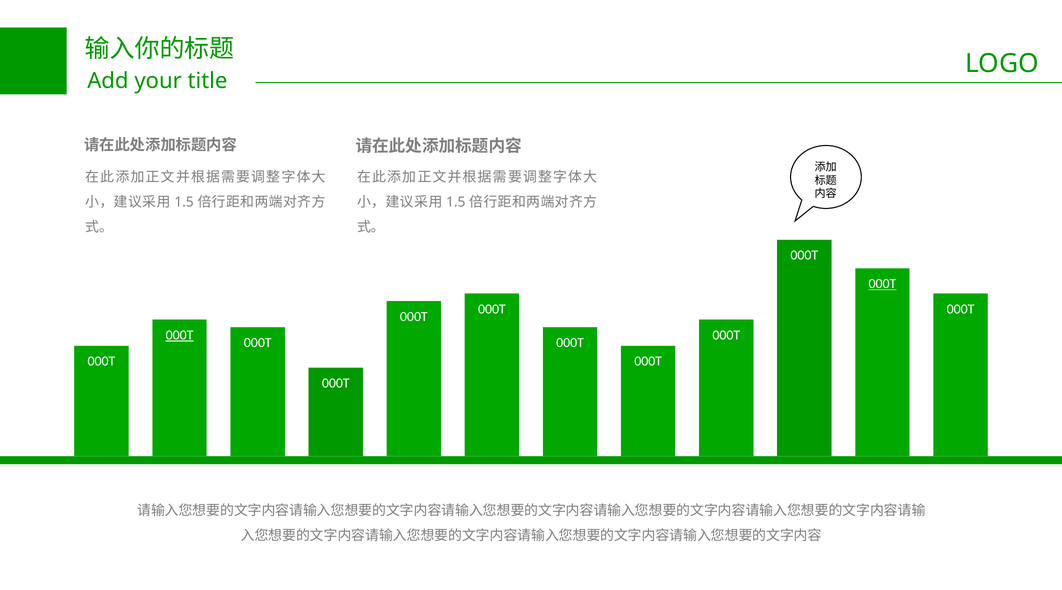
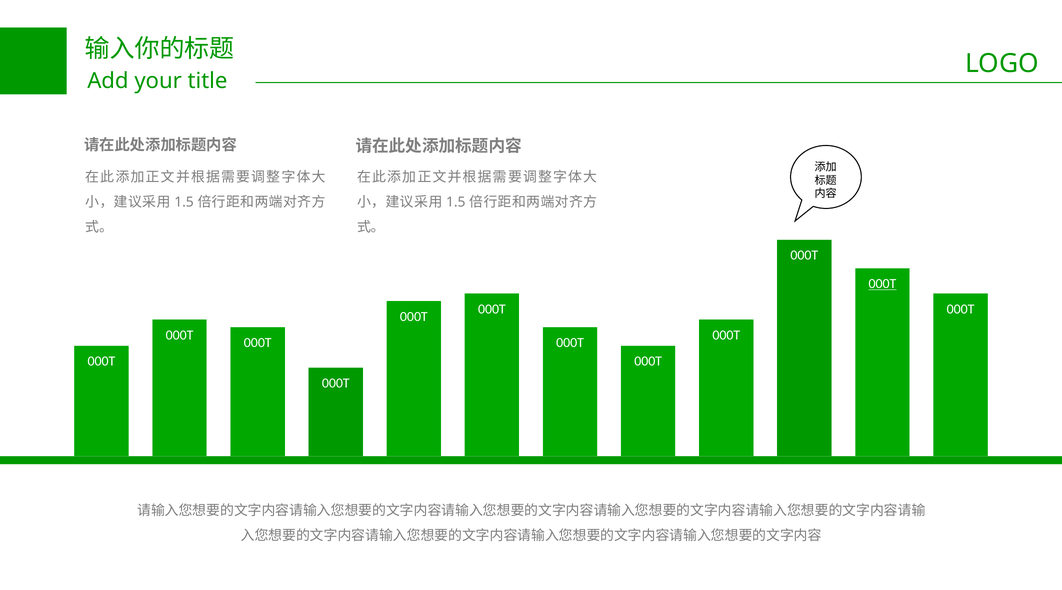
000T underline: present -> none (180, 335)
